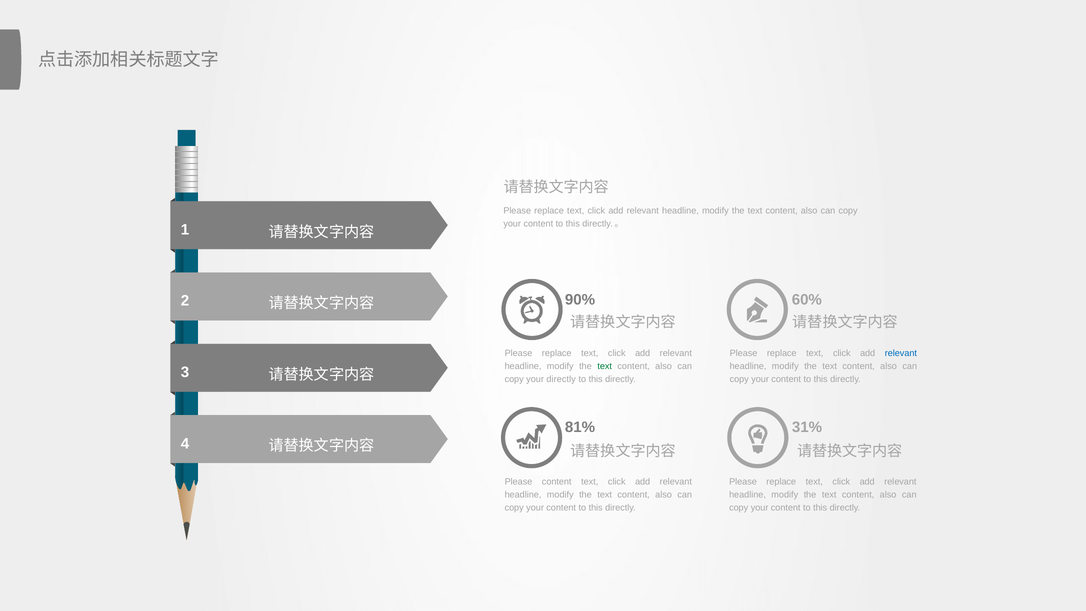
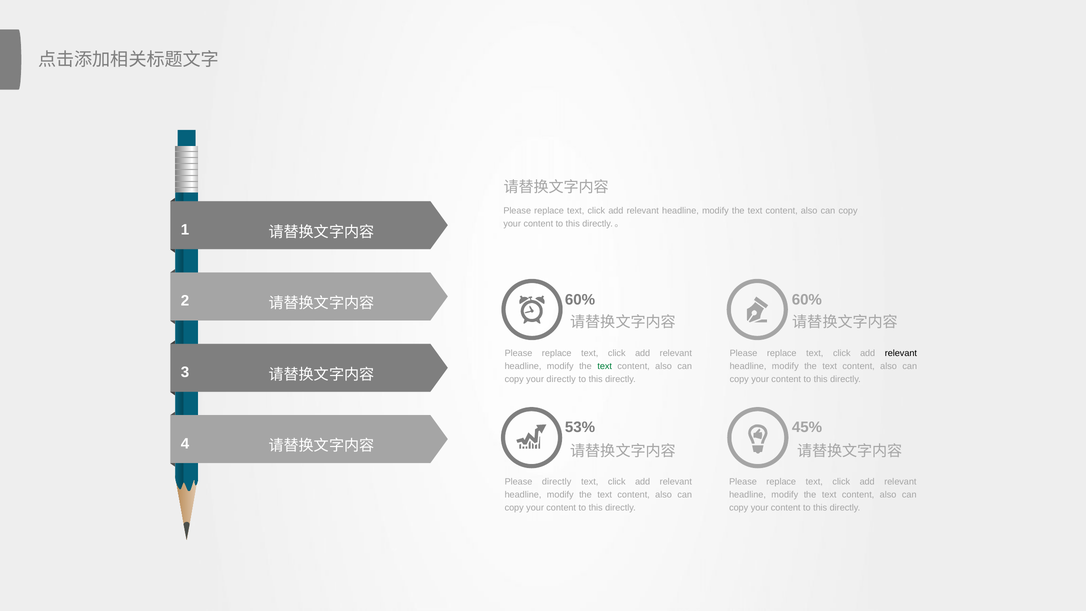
90%: 90% -> 60% (580, 300)
relevant colour: blue -> black (901, 353)
81%: 81% -> 53% (580, 427)
31%: 31% -> 45% (807, 427)
Please content: content -> directly (557, 482)
